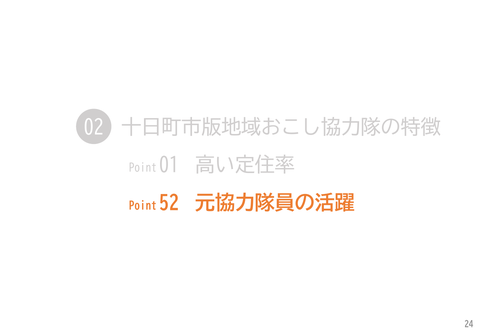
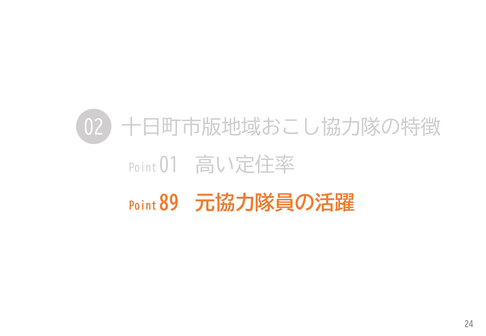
52: 52 -> 89 (169, 204)
